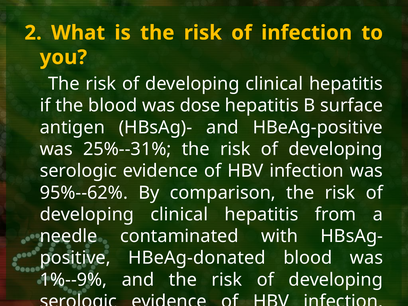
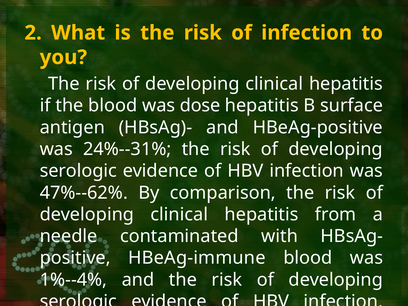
25%--31%: 25%--31% -> 24%--31% (127, 149)
95%--62%: 95%--62% -> 47%--62% (84, 193)
HBeAg-donated: HBeAg-donated -> HBeAg-immune (197, 258)
1%--9%: 1%--9% -> 1%--4% (73, 280)
